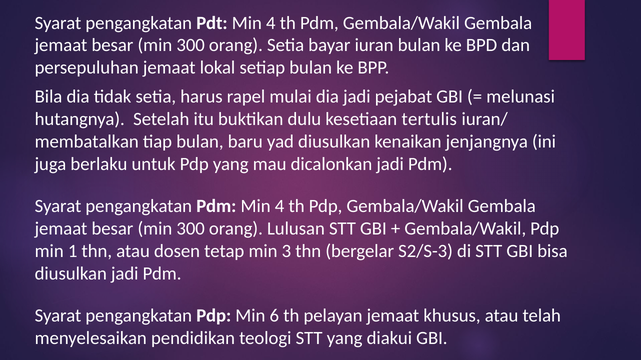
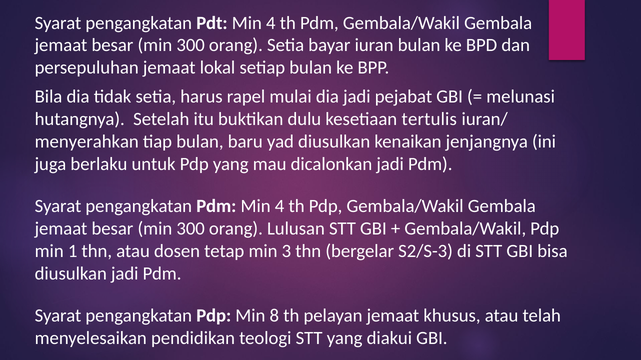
membatalkan: membatalkan -> menyerahkan (87, 142)
6: 6 -> 8 (274, 316)
